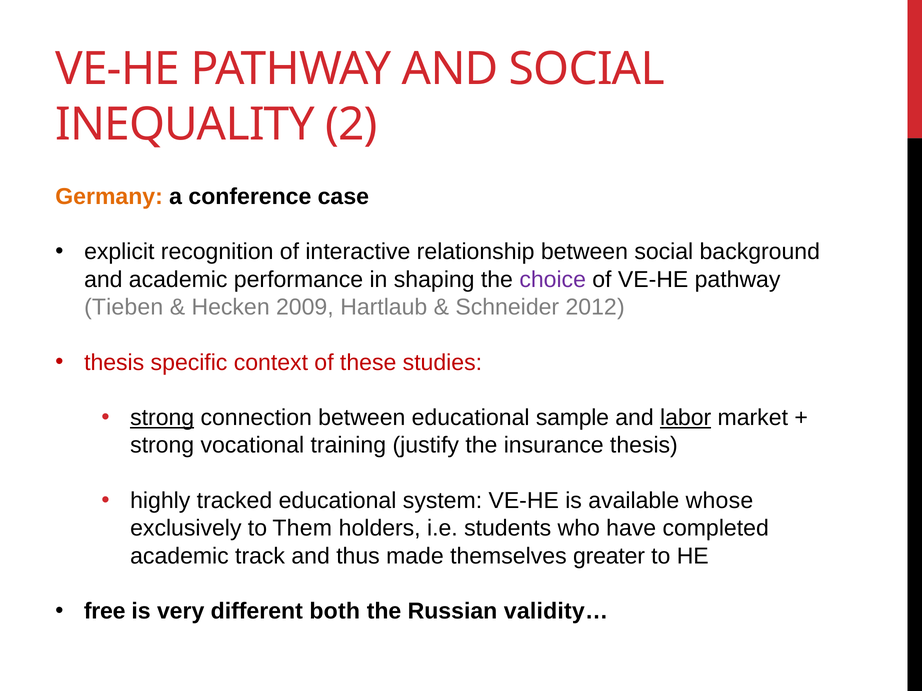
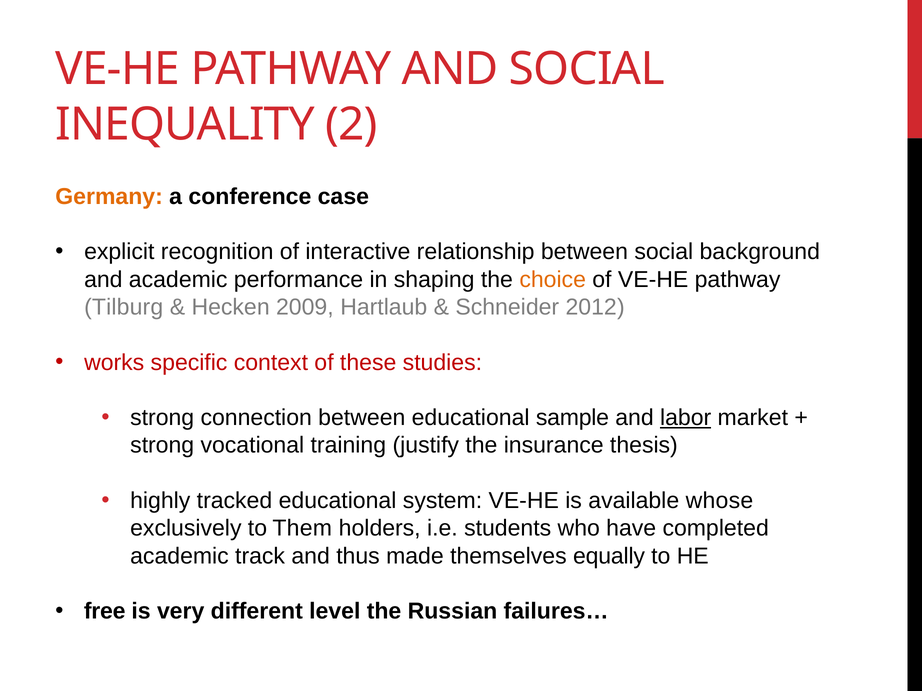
choice colour: purple -> orange (553, 280)
Tieben: Tieben -> Tilburg (124, 307)
thesis: thesis -> works (114, 363)
strong underline: present -> none (162, 418)
greater: greater -> equally (609, 556)
both: both -> level (335, 612)
validity…: validity… -> failures… (556, 612)
